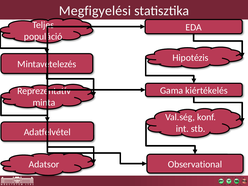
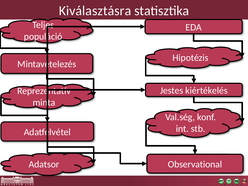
Megfigyelési: Megfigyelési -> Kiválasztásra (95, 11)
Gama: Gama -> Jestes (172, 91)
